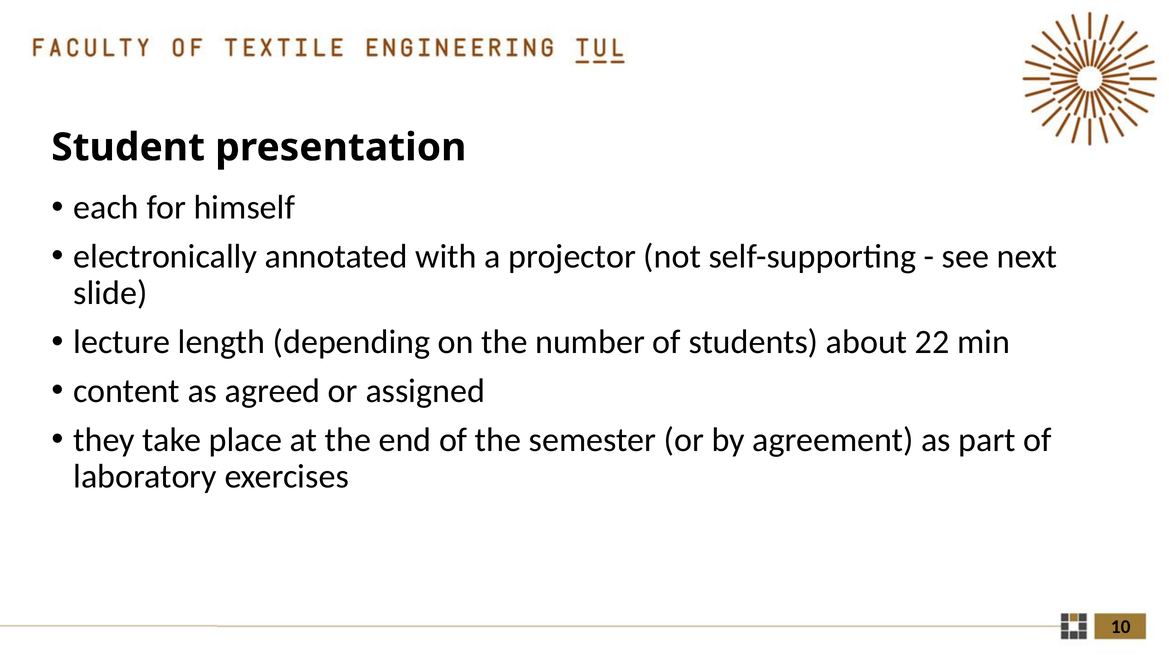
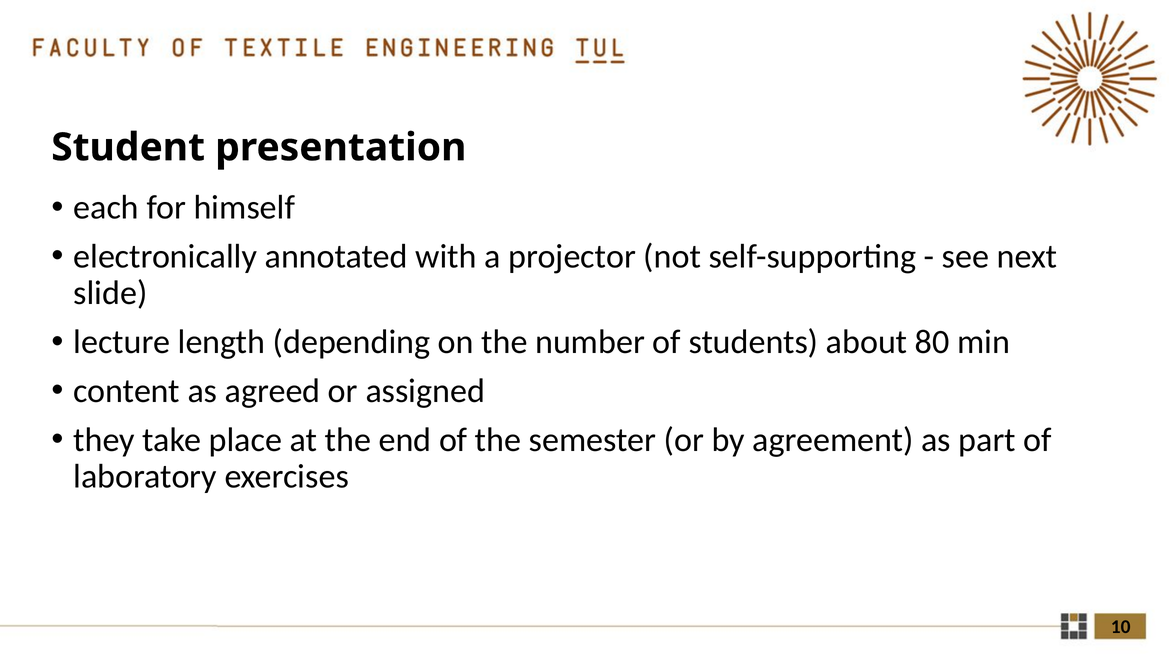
22: 22 -> 80 (932, 342)
